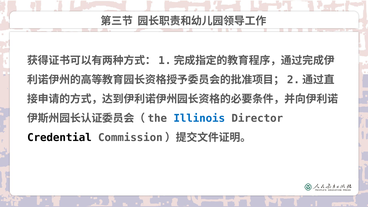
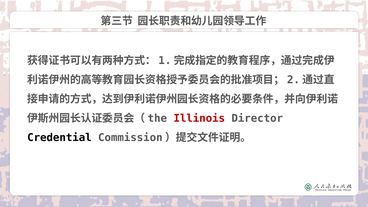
Illinois colour: blue -> red (199, 118)
